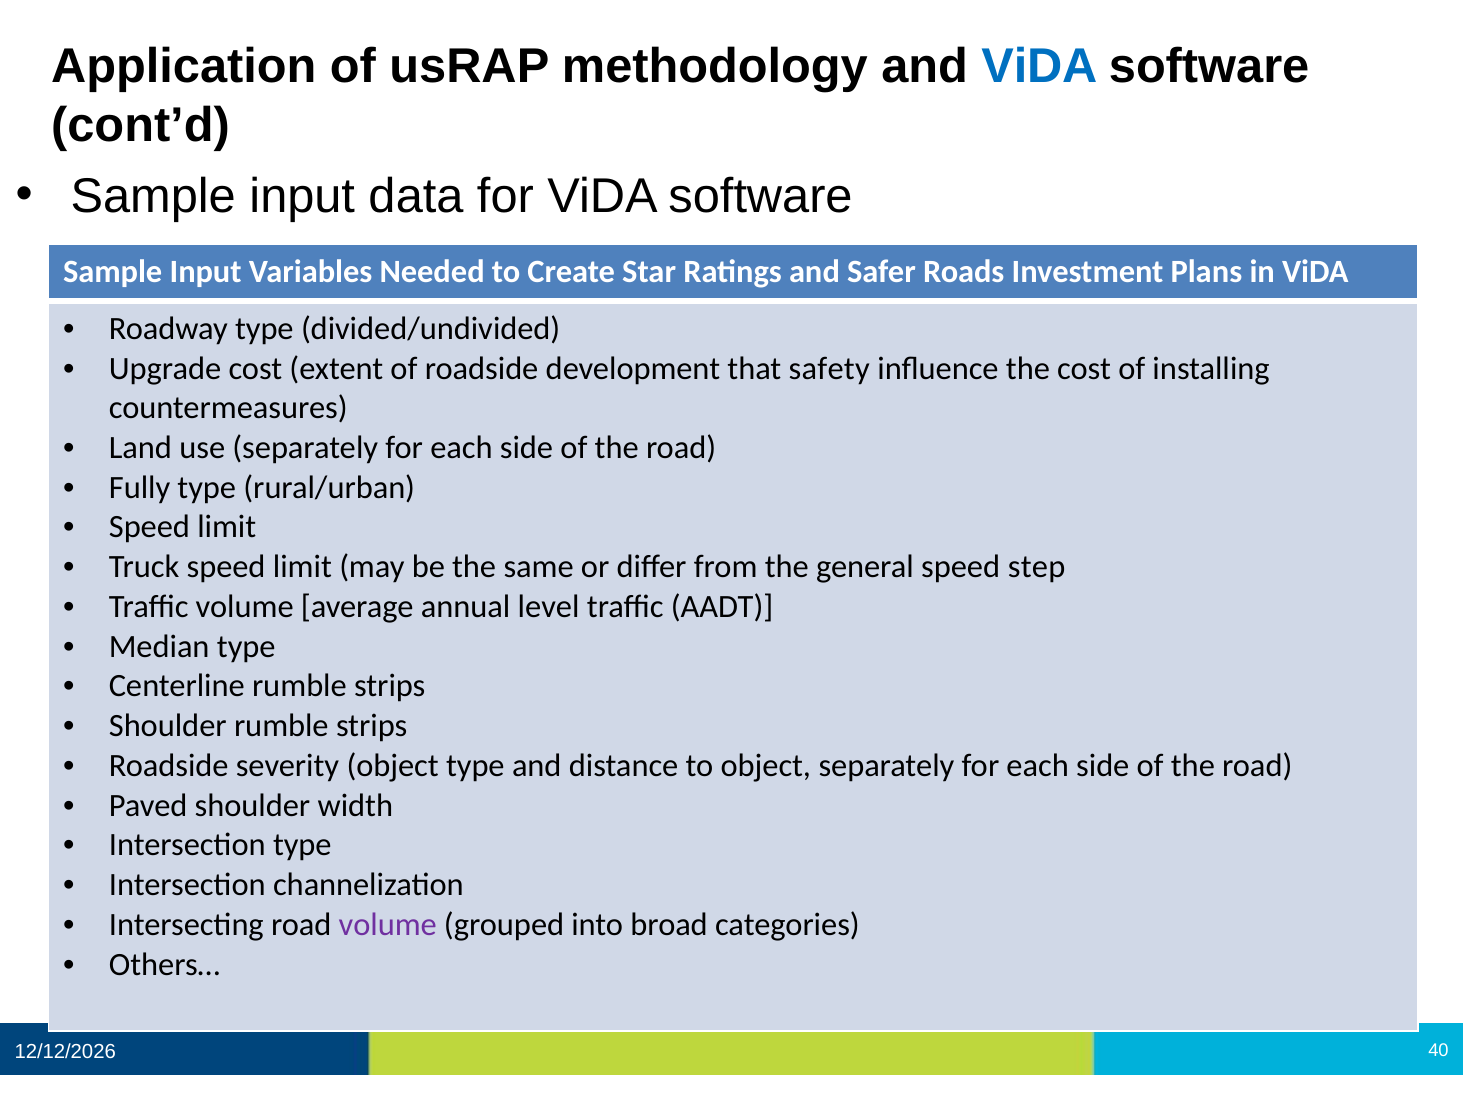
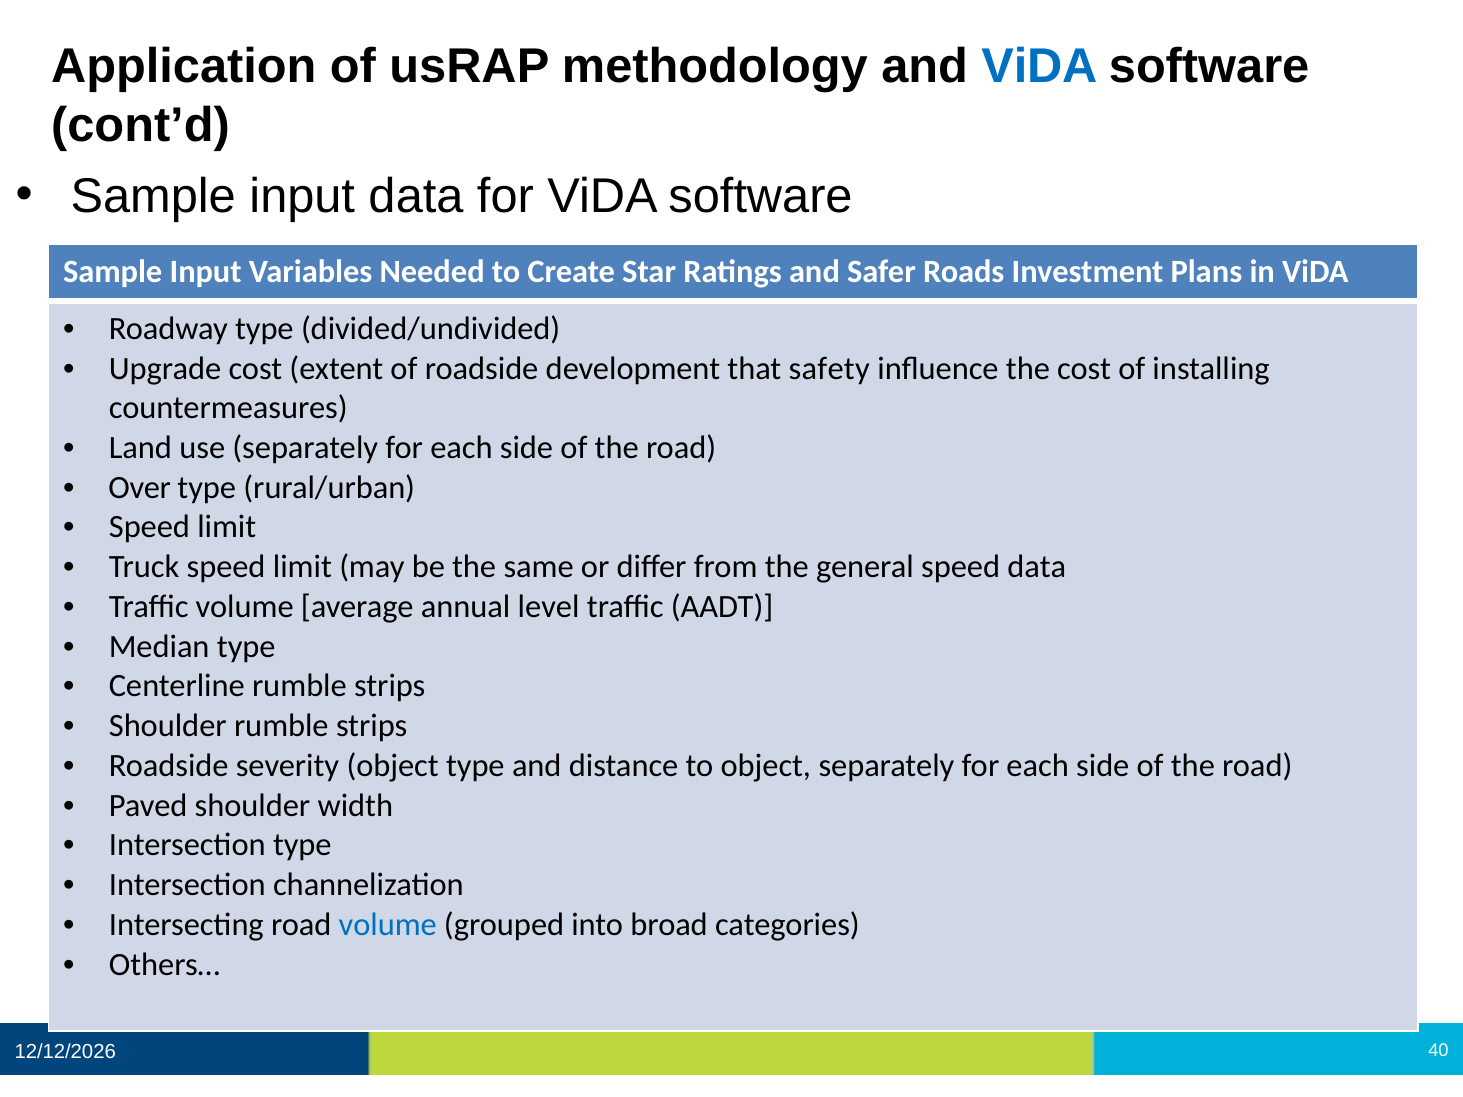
Fully: Fully -> Over (140, 488)
speed step: step -> data (1037, 567)
volume colour: purple -> blue (388, 925)
